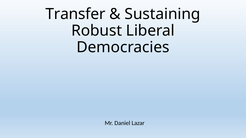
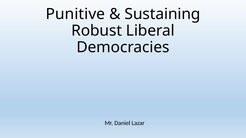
Transfer: Transfer -> Punitive (75, 14)
